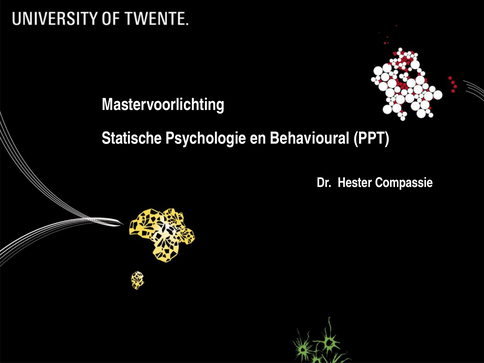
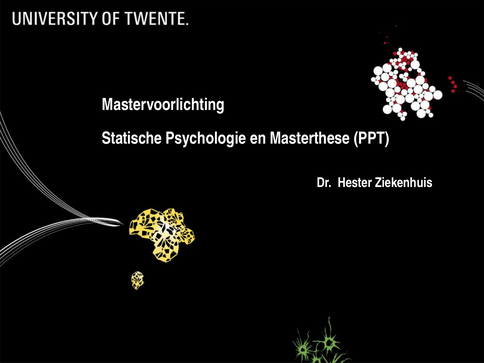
Behavioural: Behavioural -> Masterthese (310, 138)
Compassie: Compassie -> Ziekenhuis (404, 183)
